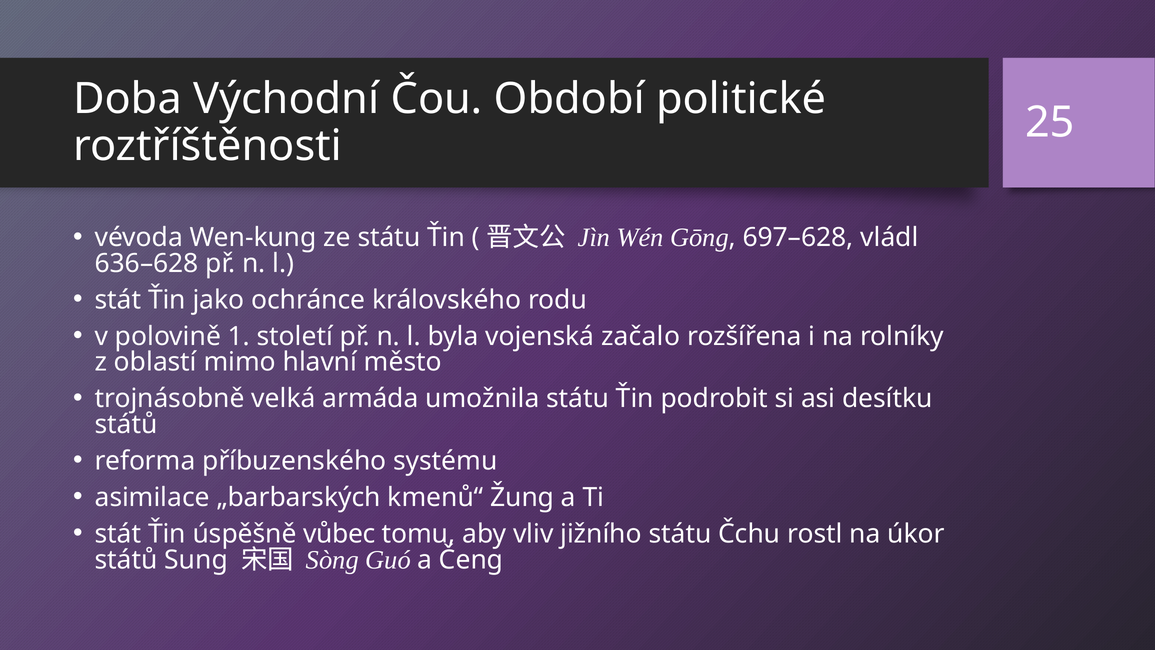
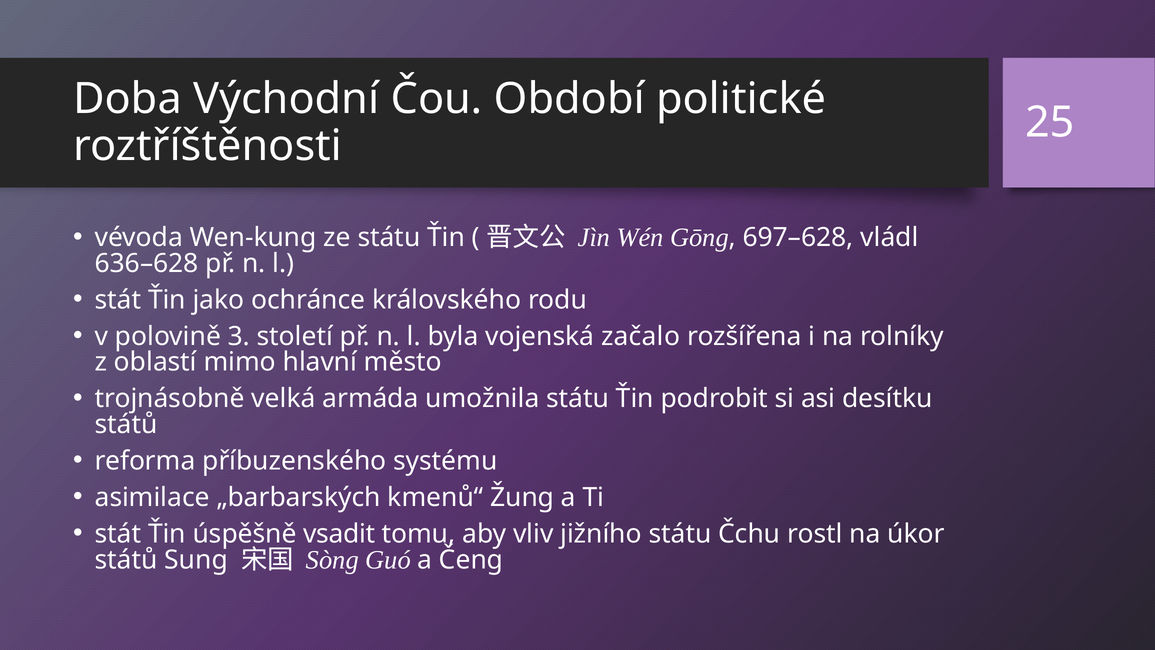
1: 1 -> 3 (239, 336)
vůbec: vůbec -> vsadit (339, 534)
